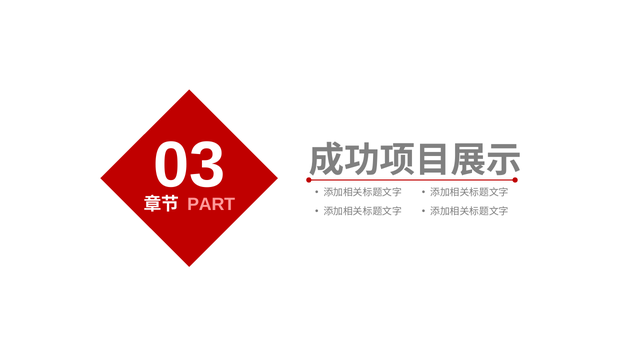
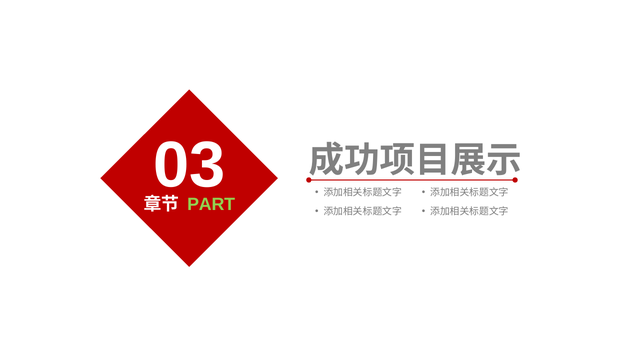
PART colour: pink -> light green (211, 205)
